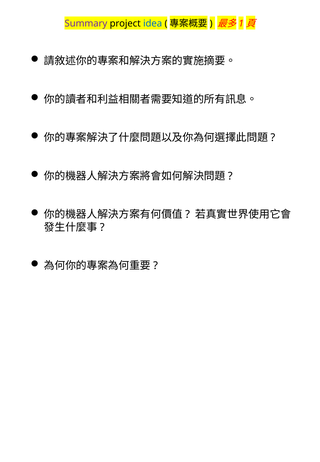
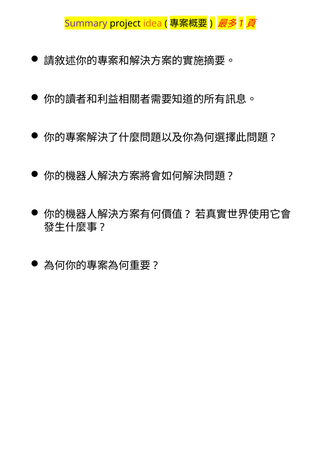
idea colour: blue -> orange (153, 24)
